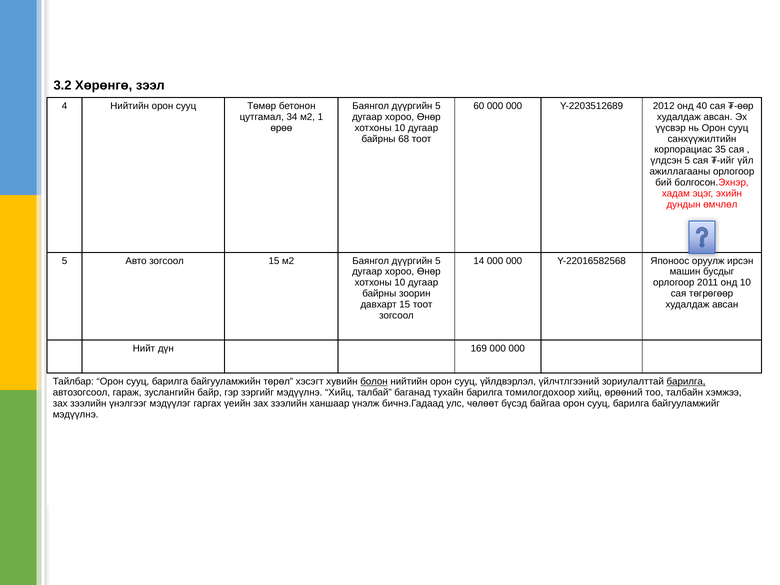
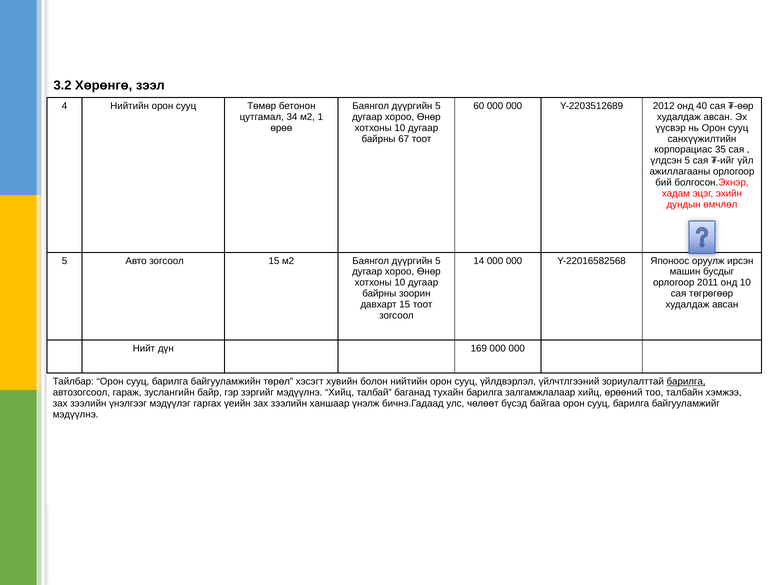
68: 68 -> 67 (404, 139)
болон underline: present -> none (374, 382)
томилогдохоор: томилогдохоор -> залгамжлалаар (540, 393)
